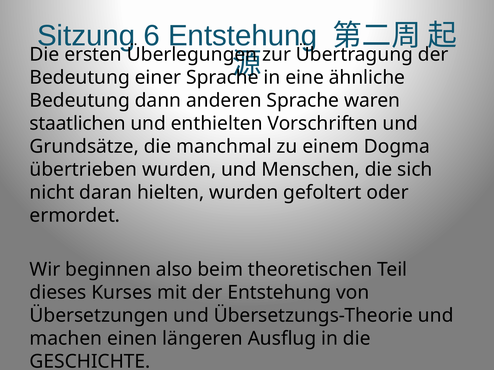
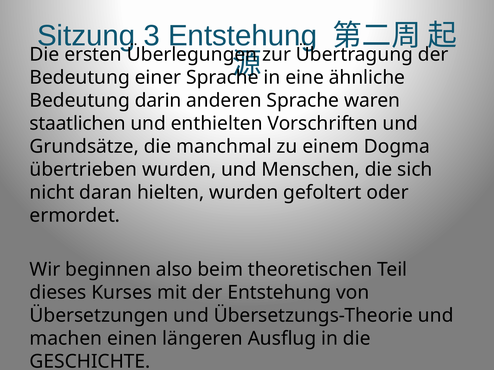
6: 6 -> 3 (152, 36)
dann: dann -> darin (158, 101)
